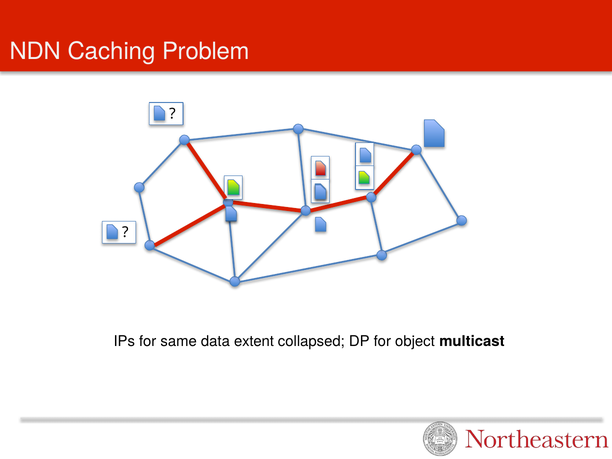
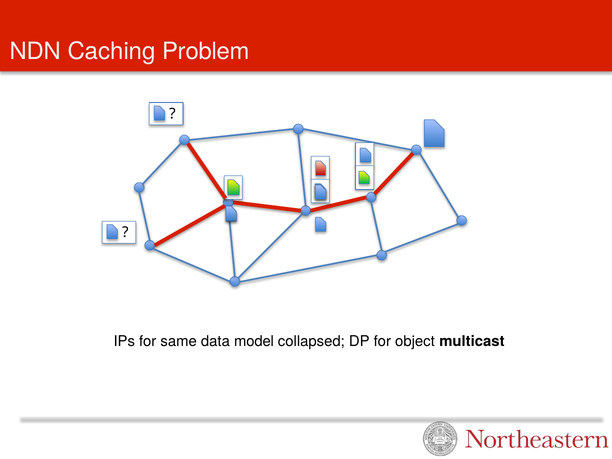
extent: extent -> model (254, 341)
